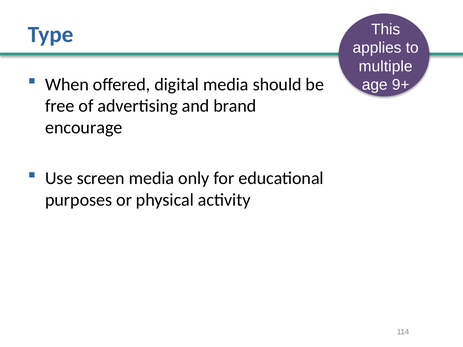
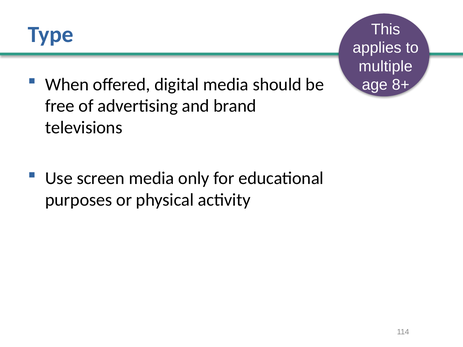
9+: 9+ -> 8+ (401, 85)
encourage: encourage -> televisions (84, 128)
